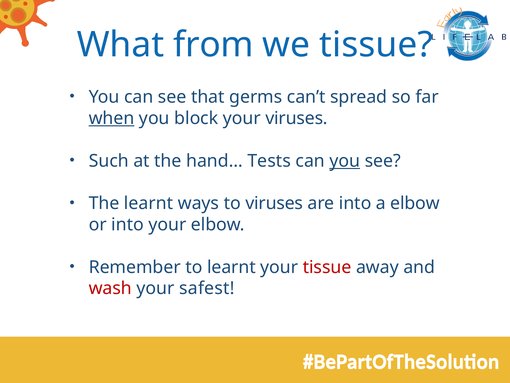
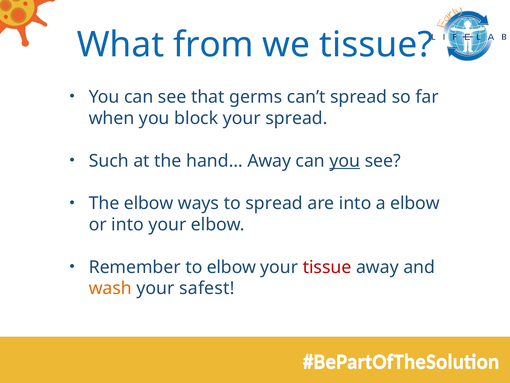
when underline: present -> none (112, 118)
your viruses: viruses -> spread (296, 118)
hand… Tests: Tests -> Away (269, 161)
The learnt: learnt -> elbow (149, 203)
to viruses: viruses -> spread (274, 203)
to learnt: learnt -> elbow (231, 267)
wash colour: red -> orange (110, 288)
